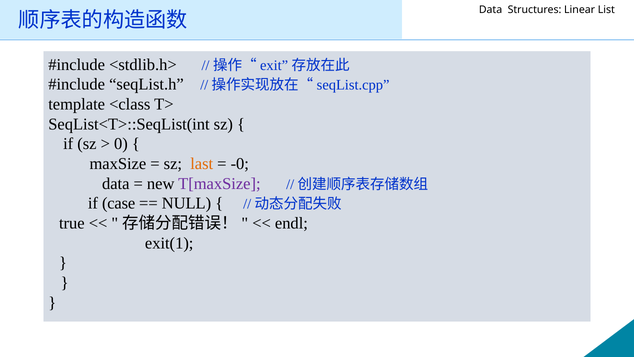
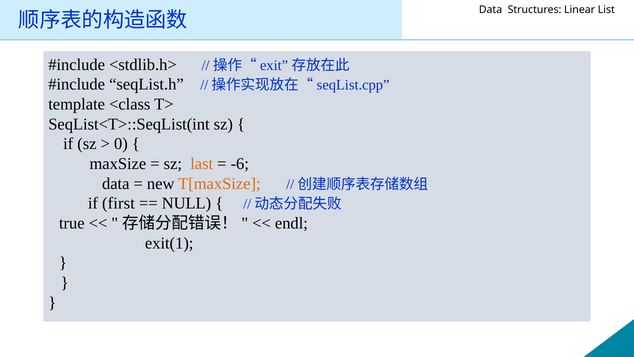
-0: -0 -> -6 (240, 164)
T[maxSize colour: purple -> orange (219, 183)
case: case -> first (118, 203)
